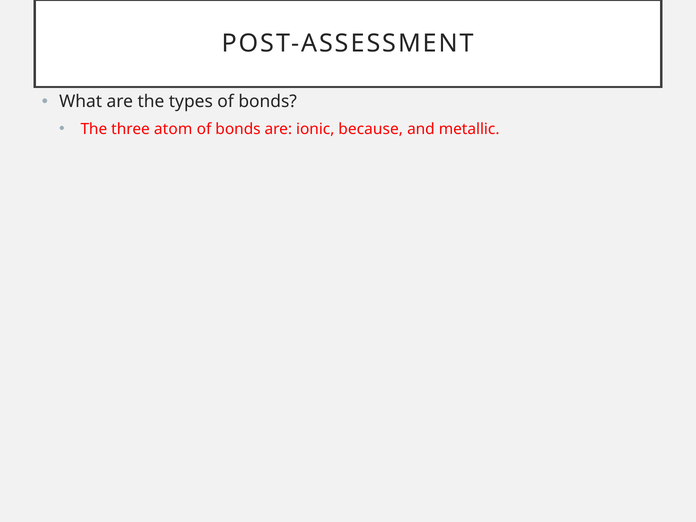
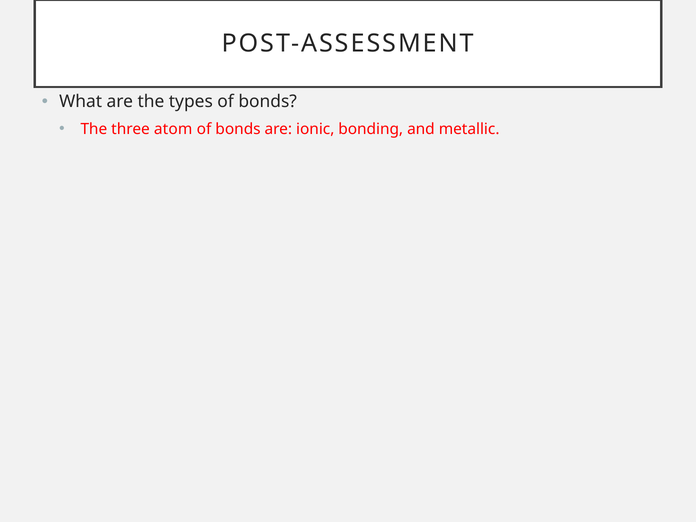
because: because -> bonding (371, 129)
